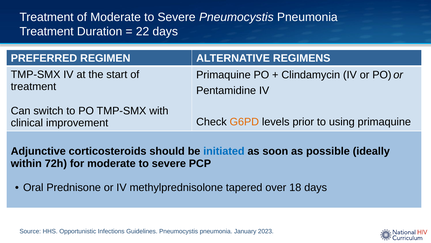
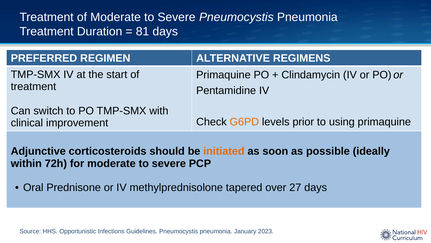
22: 22 -> 81 (143, 32)
initiated colour: blue -> orange (224, 151)
18: 18 -> 27 (295, 187)
